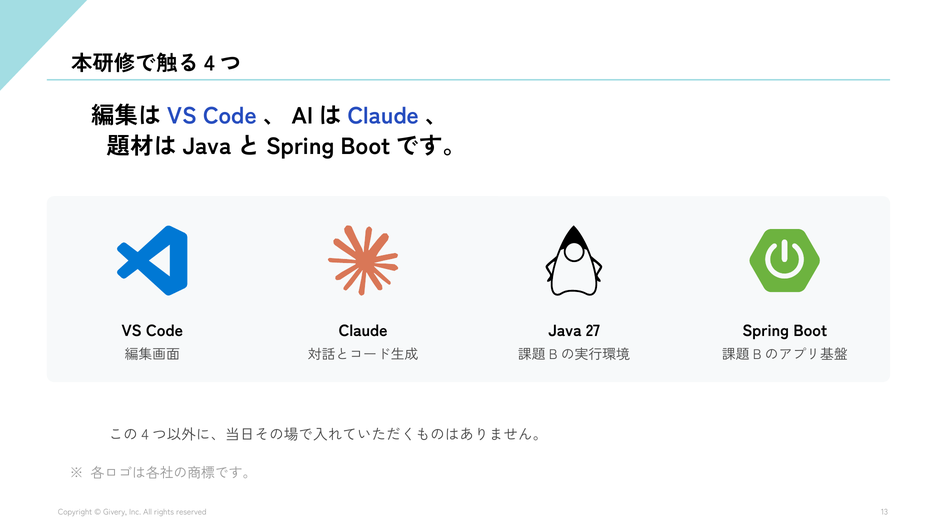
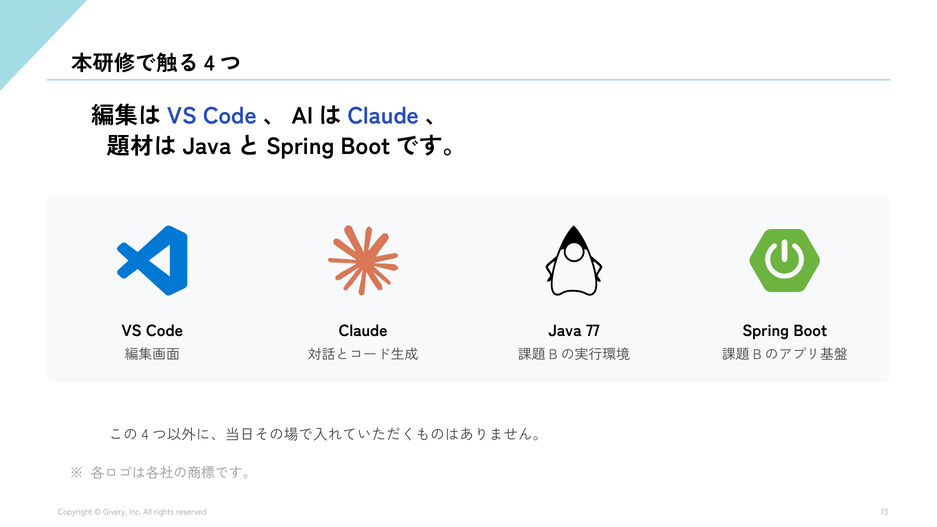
27: 27 -> 77 (593, 331)
